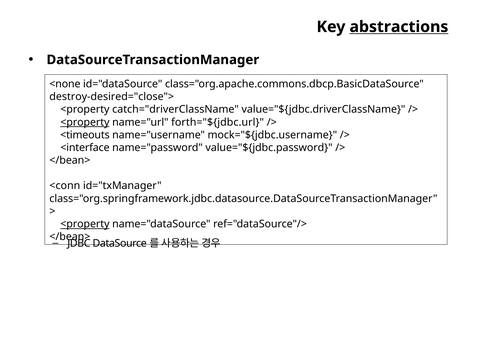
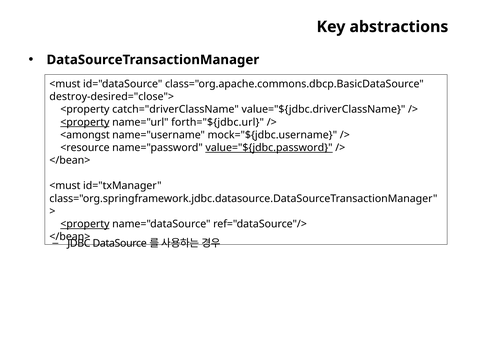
abstractions underline: present -> none (399, 27)
<none: <none -> <must (65, 84)
<timeouts: <timeouts -> <amongst (85, 135)
<interface: <interface -> <resource (85, 148)
value="${jdbc.password underline: none -> present (269, 148)
<conn: <conn -> <must (65, 186)
